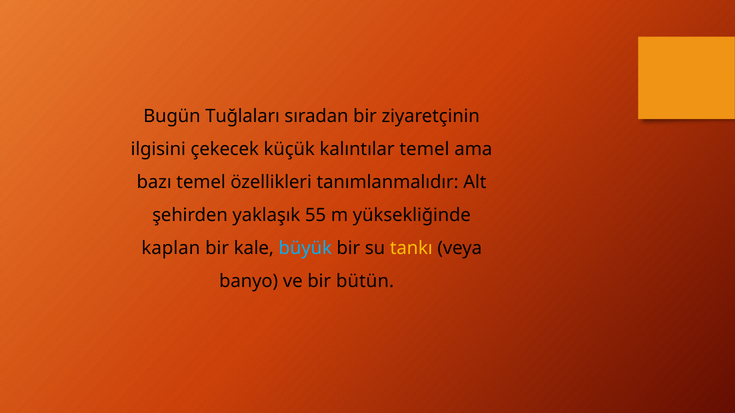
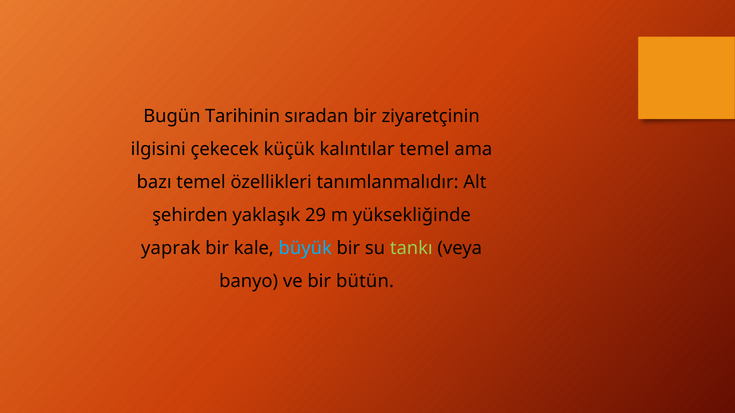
Tuğlaları: Tuğlaları -> Tarihinin (243, 116)
55: 55 -> 29 (316, 215)
kaplan: kaplan -> yaprak (171, 249)
tankı colour: yellow -> light green (411, 249)
